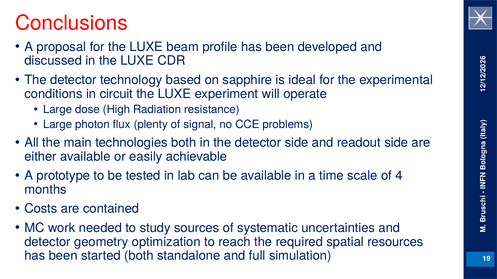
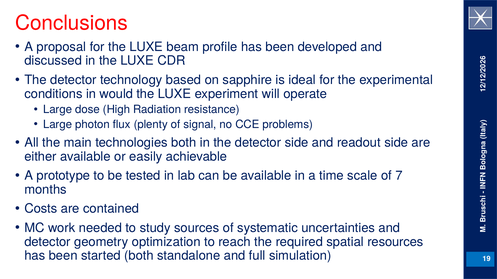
circuit: circuit -> would (116, 94)
4: 4 -> 7 (399, 176)
